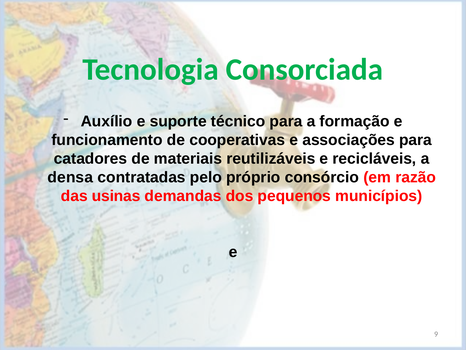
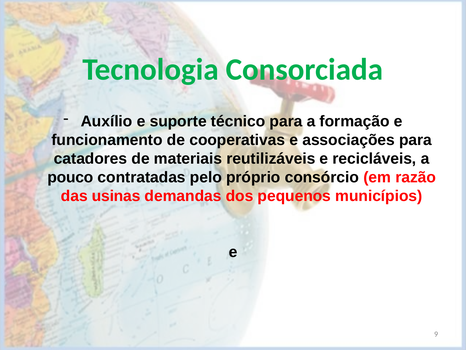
densa: densa -> pouco (70, 177)
